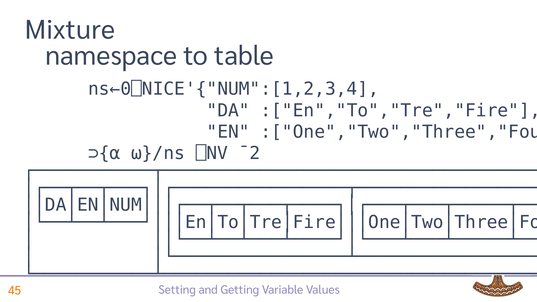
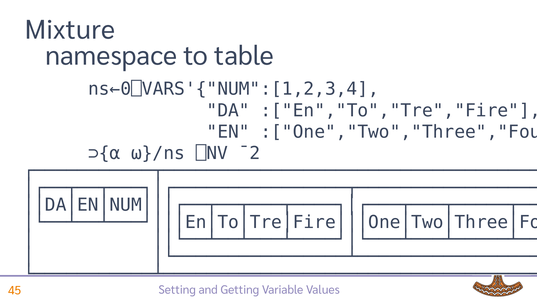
ns←0⎕NICE'{"NUM":[1,2,3,4: ns←0⎕NICE'{"NUM":[1,2,3,4 -> ns←0⎕VARS'{"NUM":[1,2,3,4 (233, 89)
